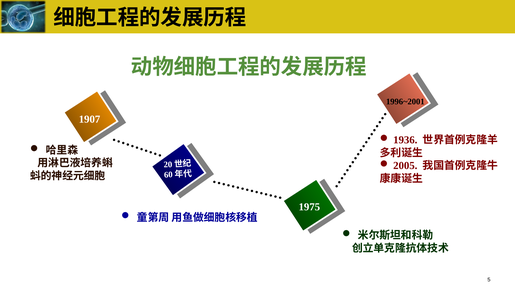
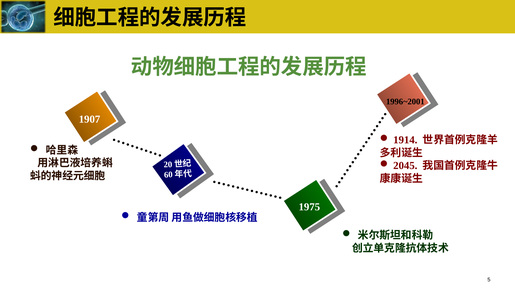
1936: 1936 -> 1914 (405, 140)
2005: 2005 -> 2045 (405, 166)
